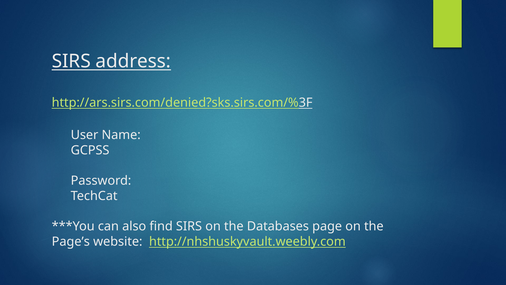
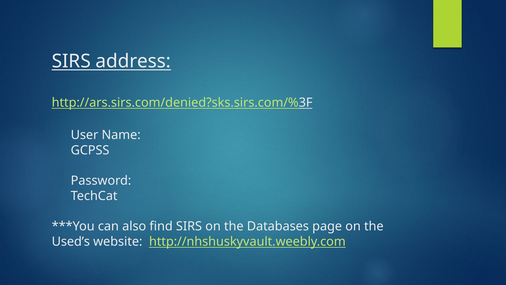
Page’s: Page’s -> Used’s (71, 241)
